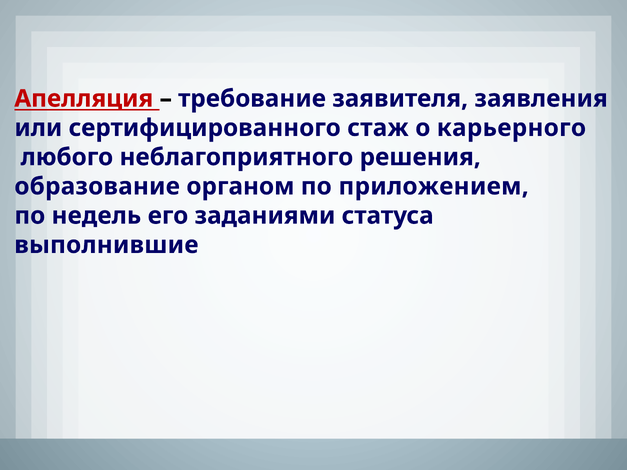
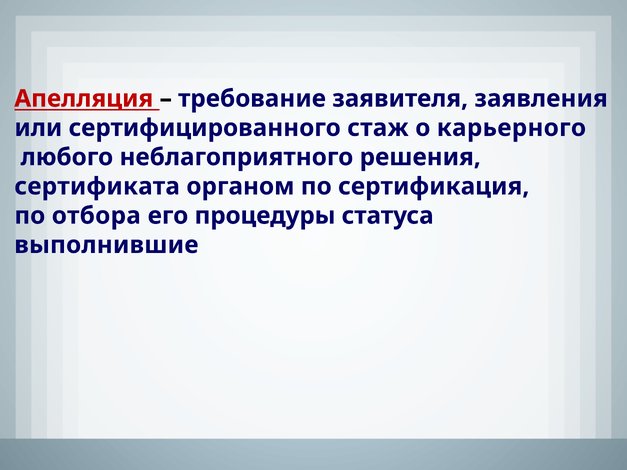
образование: образование -> сертификата (97, 186)
приложением: приложением -> сертификация (434, 186)
недель: недель -> отбора (96, 216)
заданиями: заданиями -> процедуры (265, 216)
